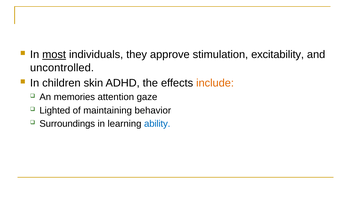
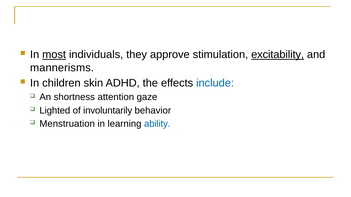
excitability underline: none -> present (278, 55)
uncontrolled: uncontrolled -> mannerisms (62, 68)
include colour: orange -> blue (215, 83)
memories: memories -> shortness (74, 97)
maintaining: maintaining -> involuntarily (108, 111)
Surroundings: Surroundings -> Menstruation (67, 124)
